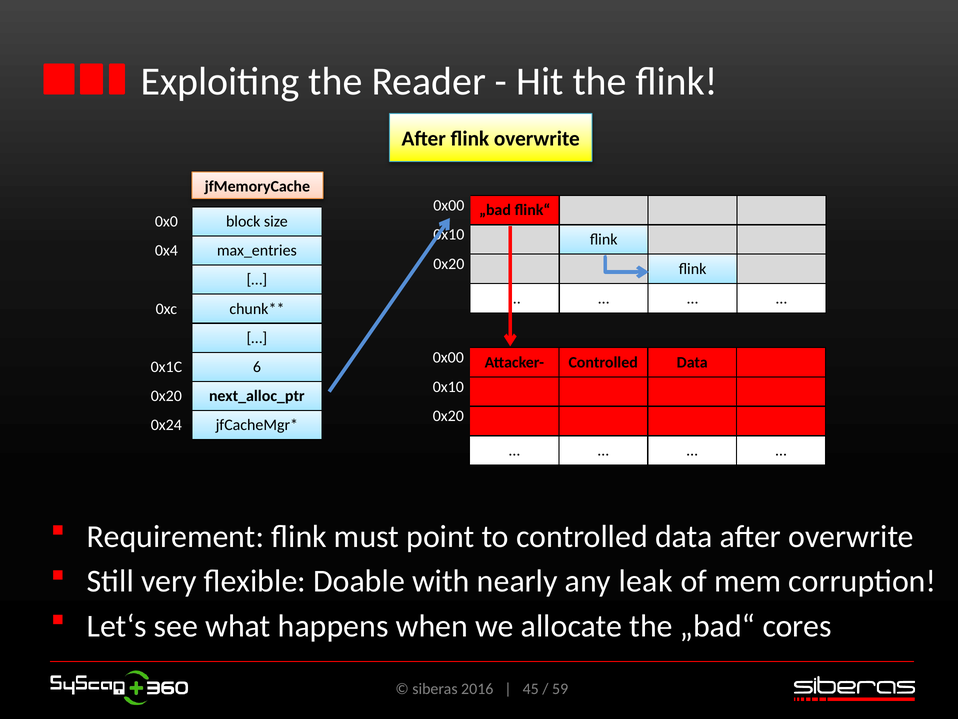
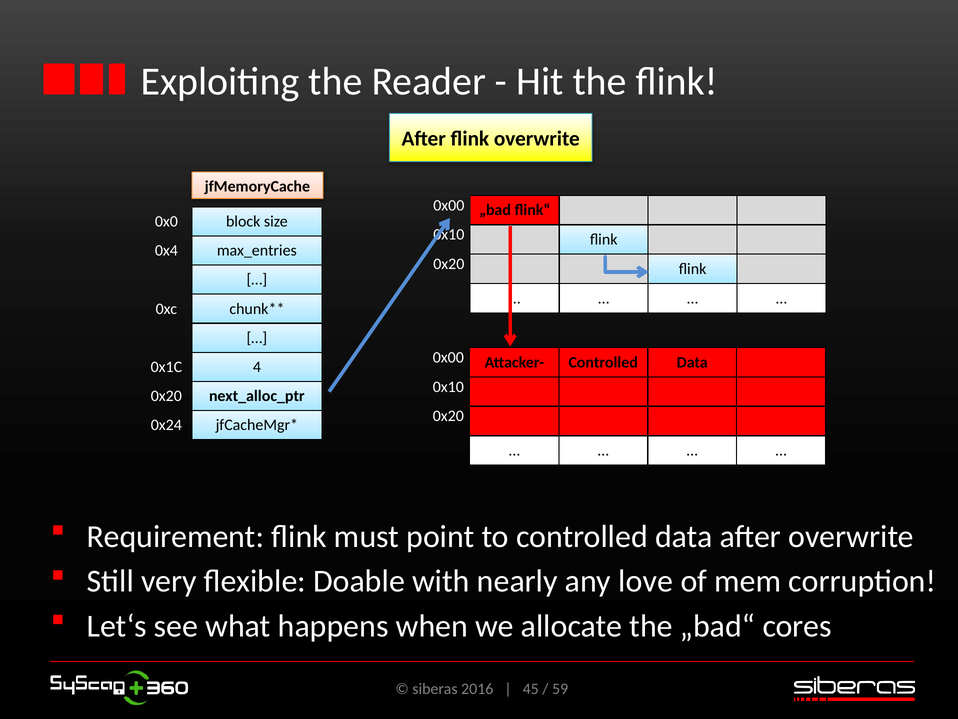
6: 6 -> 4 (257, 367)
leak: leak -> love (646, 581)
